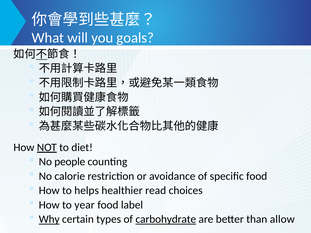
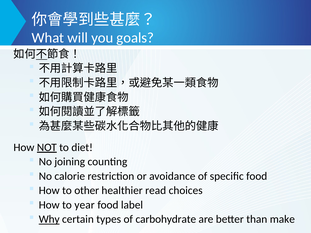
people: people -> joining (70, 162)
helps: helps -> other (87, 191)
carbohydrate underline: present -> none (166, 220)
allow: allow -> make (282, 220)
